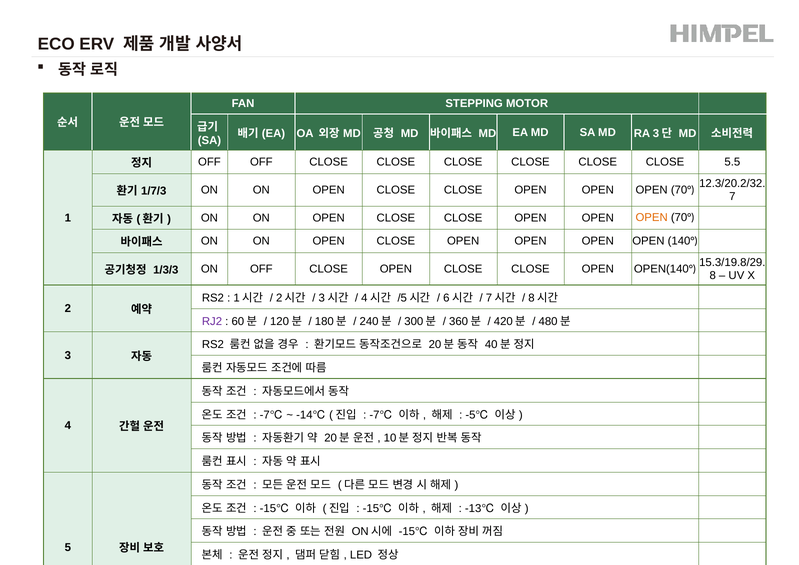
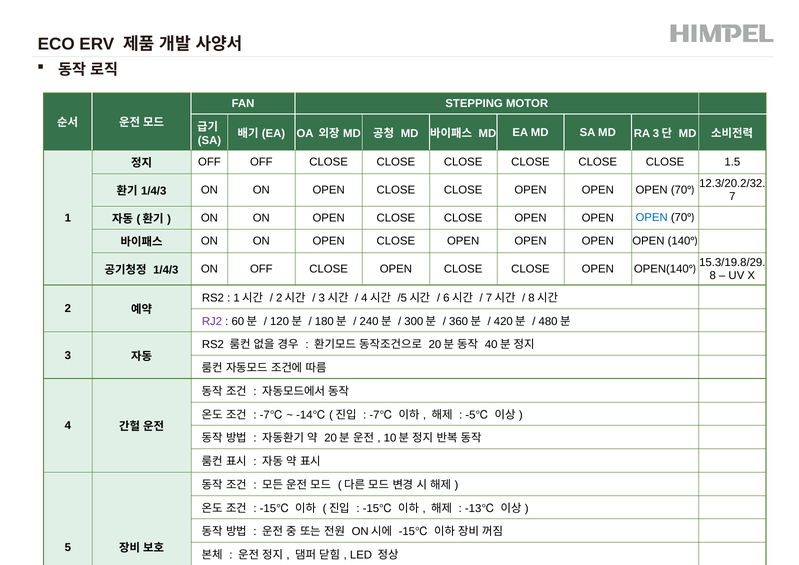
5.5: 5.5 -> 1.5 (732, 162)
1/7/3: 1/7/3 -> 1/4/3 (154, 191)
OPEN colour: orange -> blue (652, 218)
1/3/3: 1/3/3 -> 1/4/3 (166, 270)
